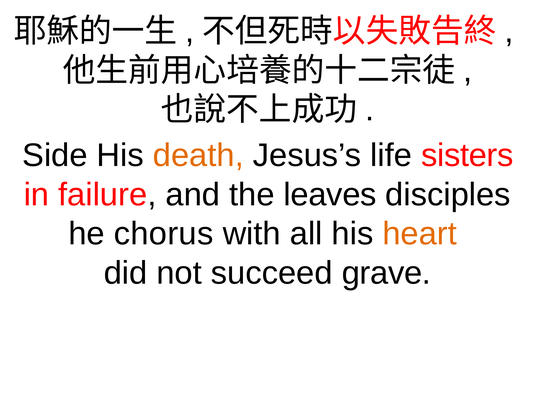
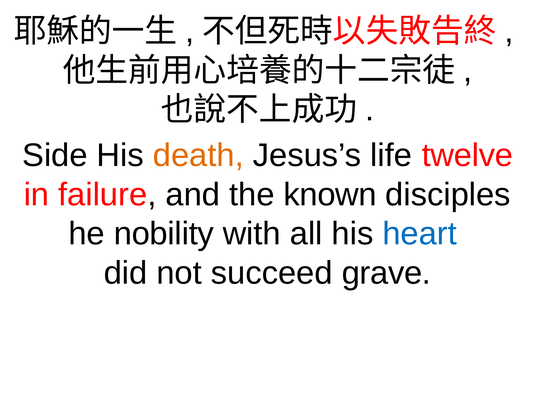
sisters: sisters -> twelve (467, 156)
leaves: leaves -> known (330, 195)
chorus: chorus -> nobility (164, 234)
heart colour: orange -> blue (420, 234)
